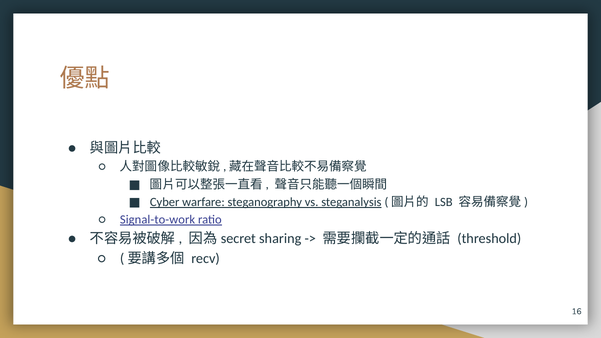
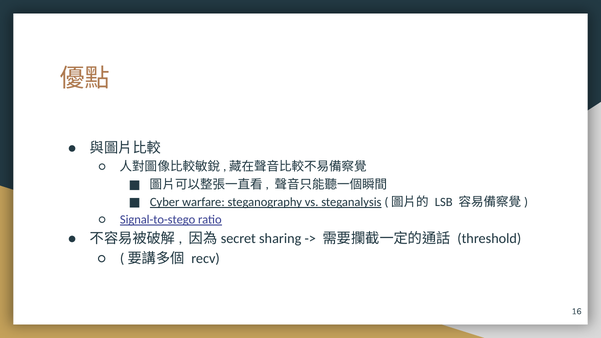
Signal-to-work: Signal-to-work -> Signal-to-stego (158, 220)
